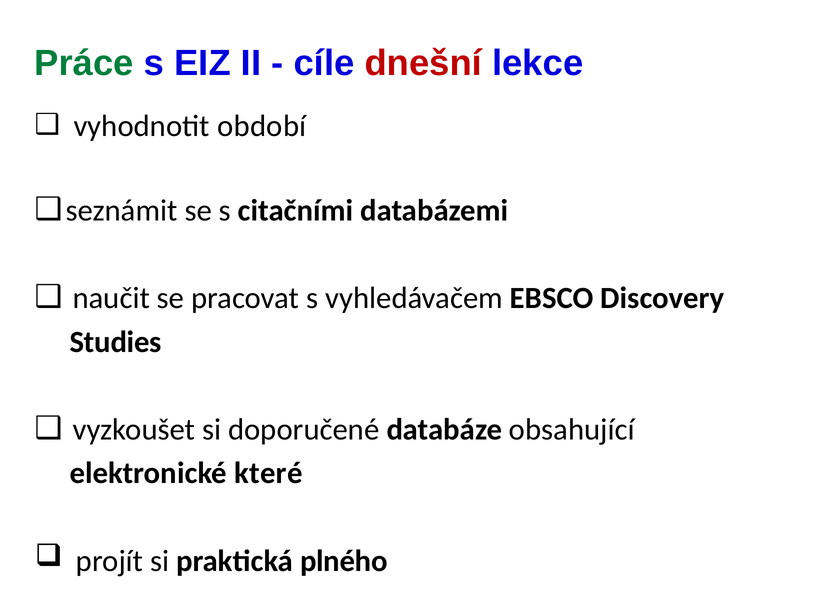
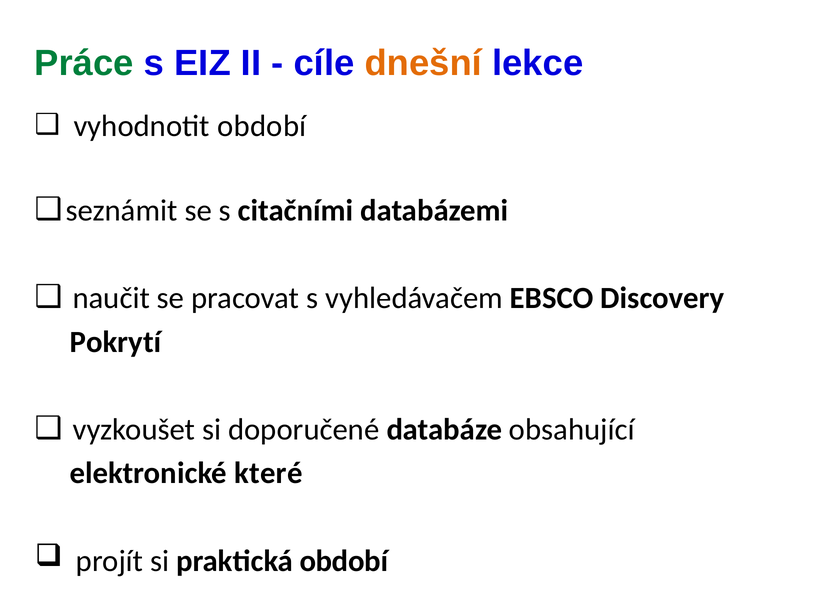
dnešní colour: red -> orange (423, 63)
Studies: Studies -> Pokrytí (115, 342)
praktická plného: plného -> období (344, 561)
